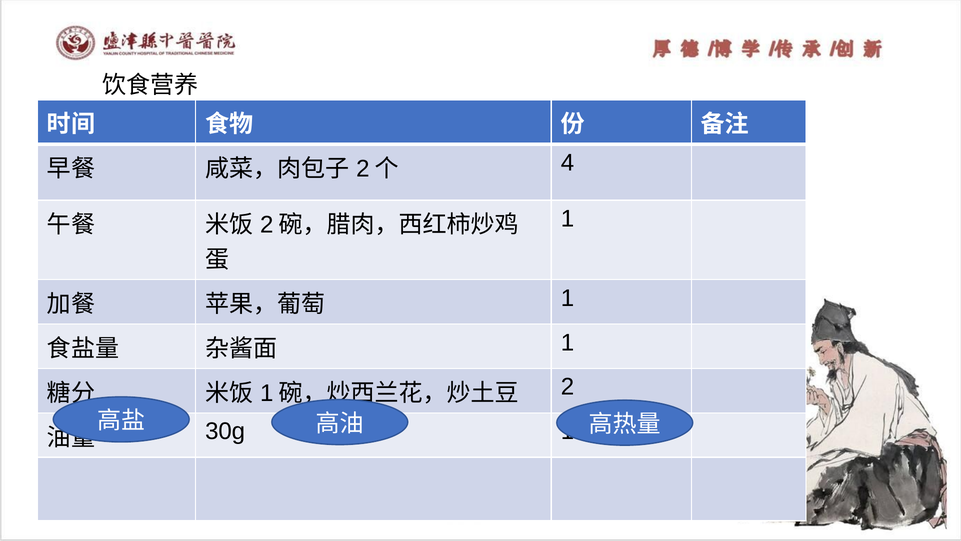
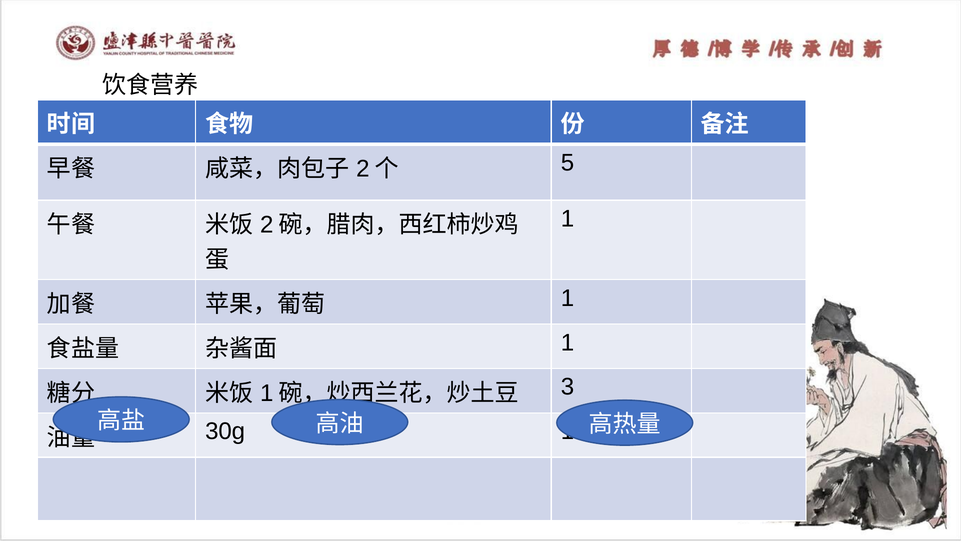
4: 4 -> 5 (568, 163)
2: 2 -> 3 (568, 387)
